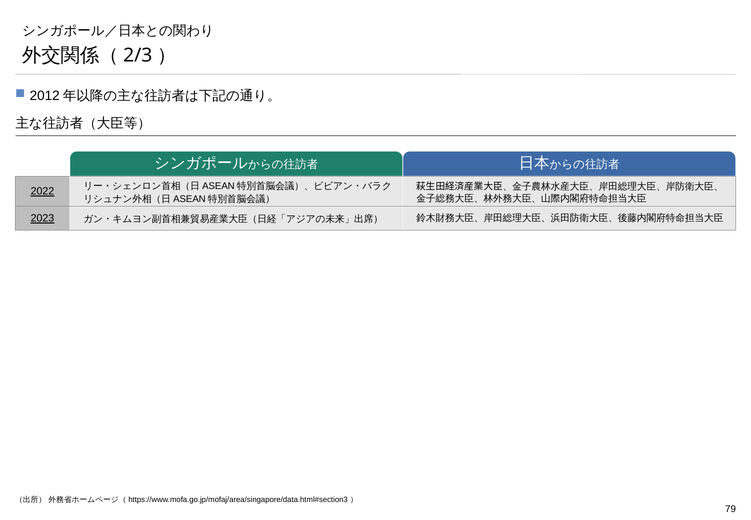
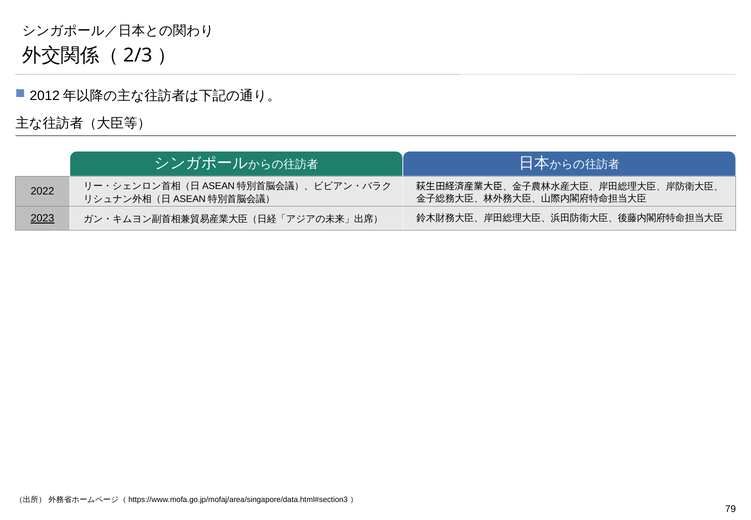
2022 underline: present -> none (42, 191)
